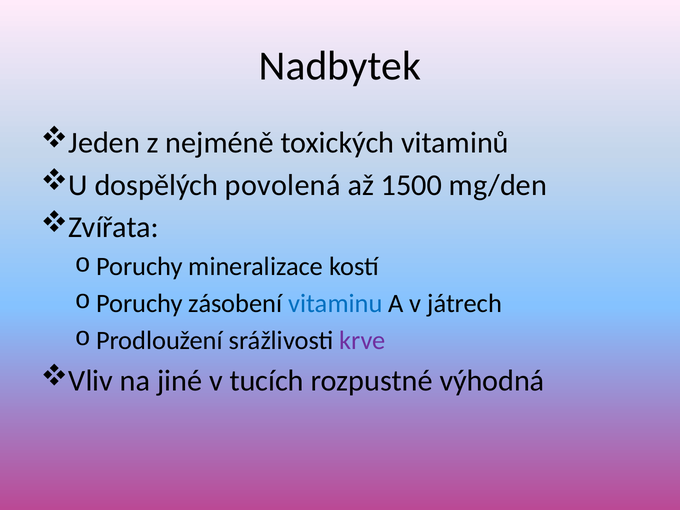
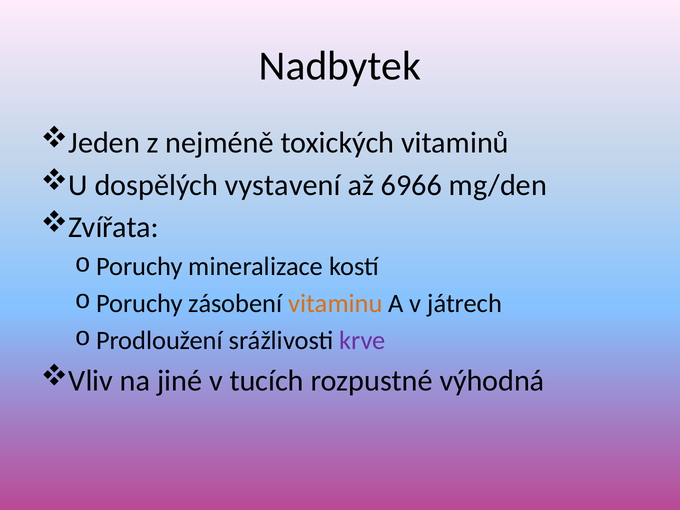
povolená: povolená -> vystavení (283, 185)
1500: 1500 -> 6966 (411, 185)
vitaminu colour: blue -> orange (335, 303)
